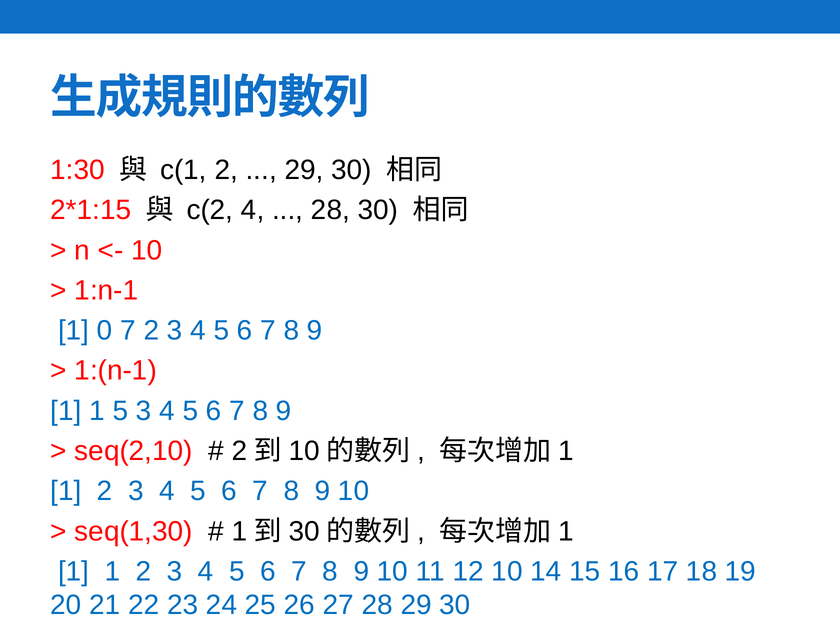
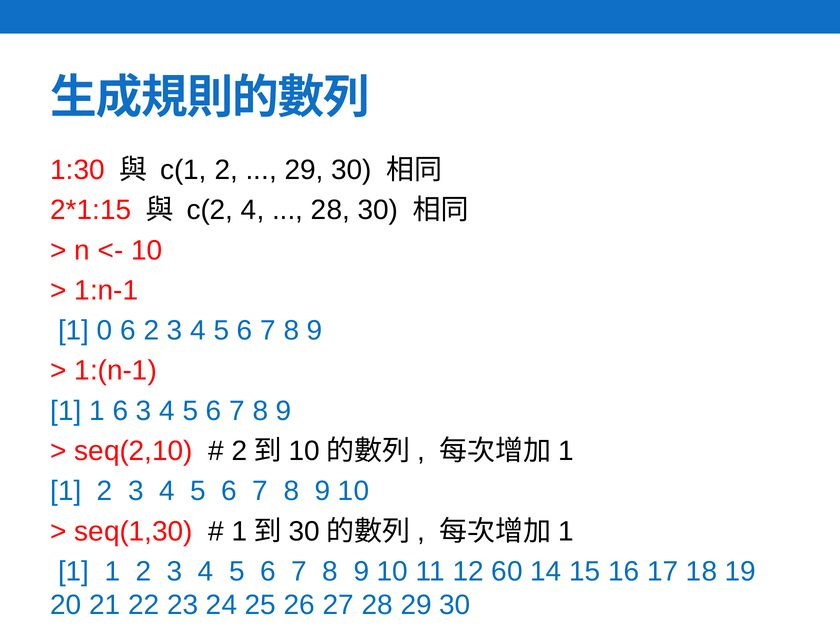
0 7: 7 -> 6 (128, 331)
1 5: 5 -> 6 (120, 411)
12 10: 10 -> 60 (507, 571)
